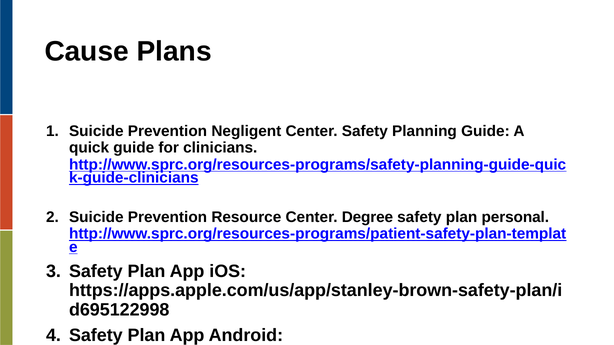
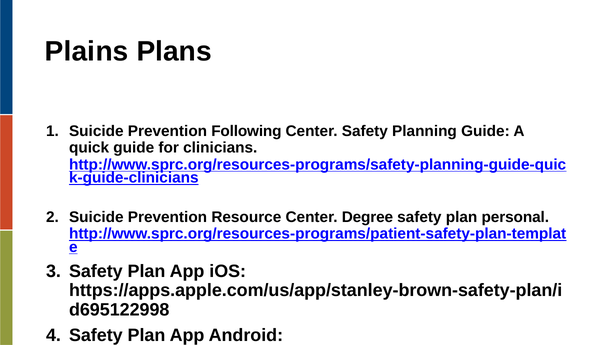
Cause: Cause -> Plains (87, 52)
Negligent: Negligent -> Following (246, 131)
